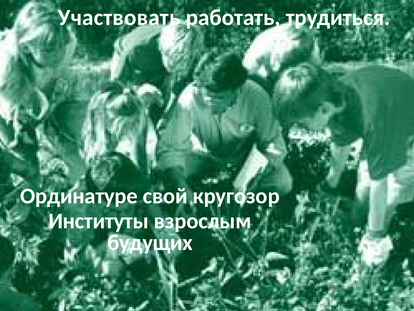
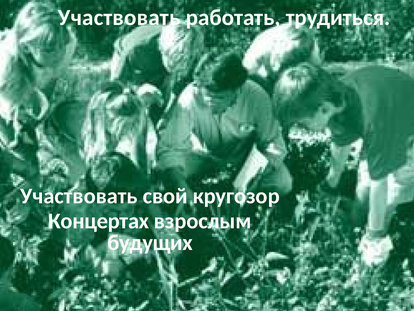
Ординатуре: Ординатуре -> Участвовать (79, 196)
Институты: Институты -> Концертах (99, 221)
